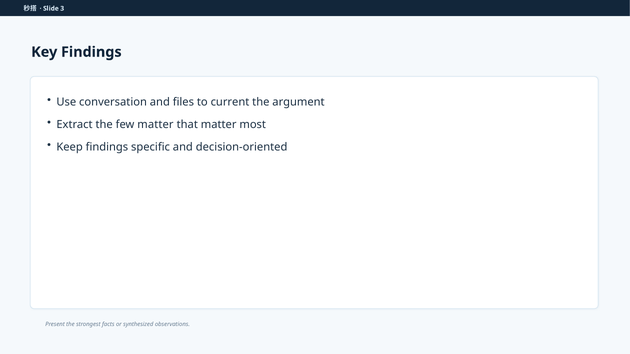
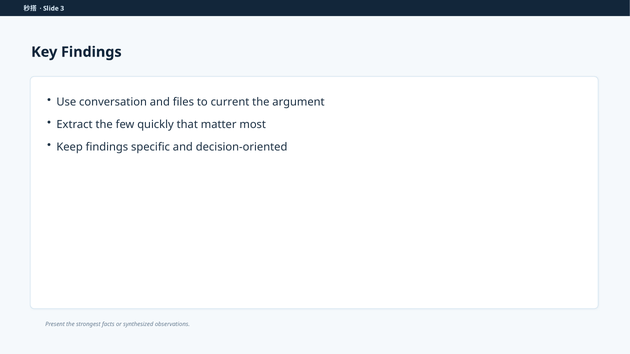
few matter: matter -> quickly (155, 125)
